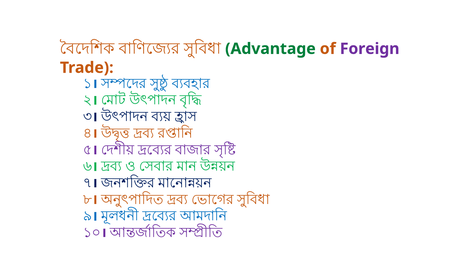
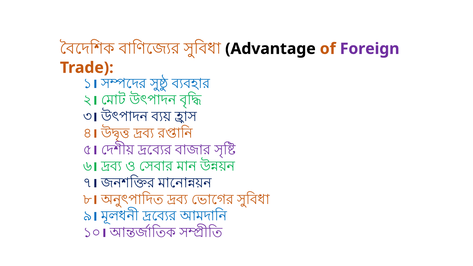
Advantage colour: green -> black (270, 49)
